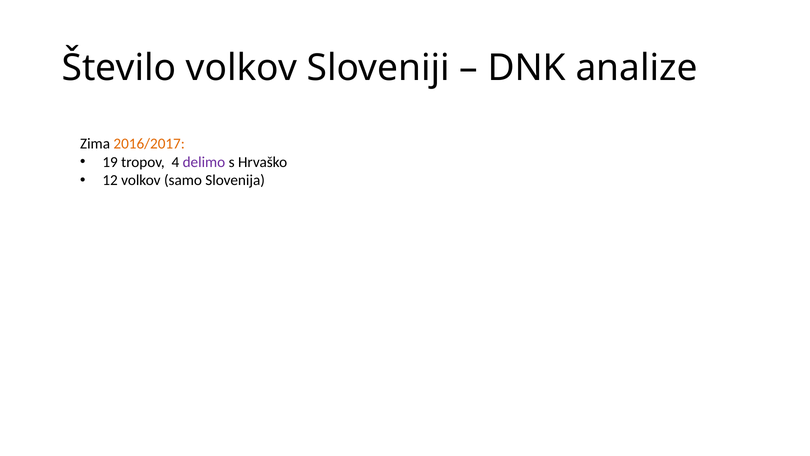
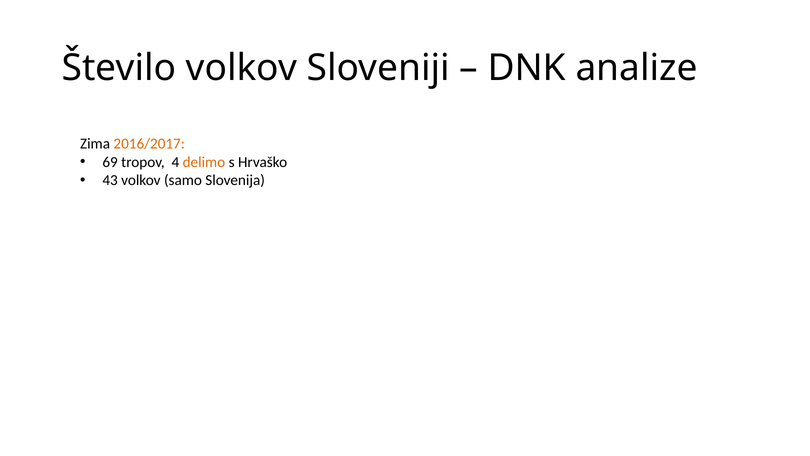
19: 19 -> 69 (110, 162)
delimo colour: purple -> orange (204, 162)
12: 12 -> 43 (110, 180)
